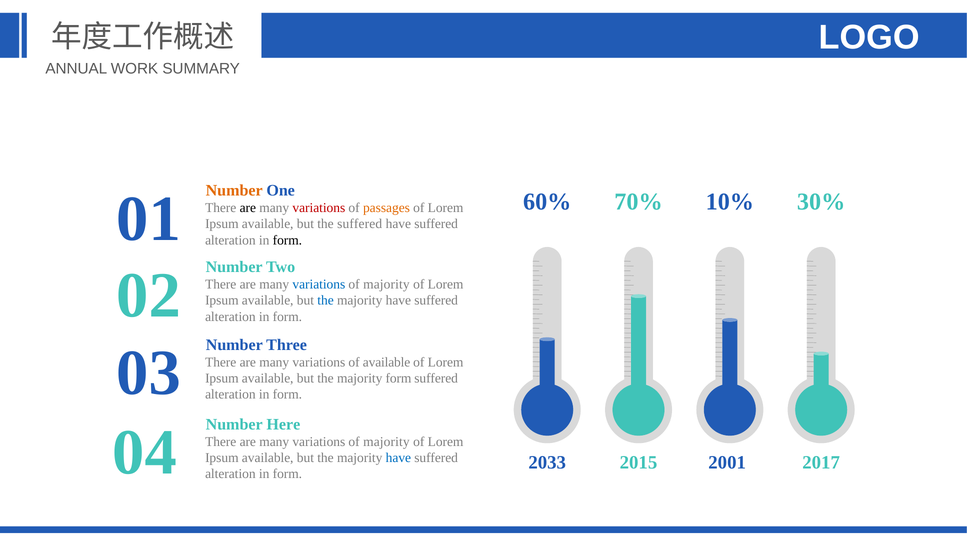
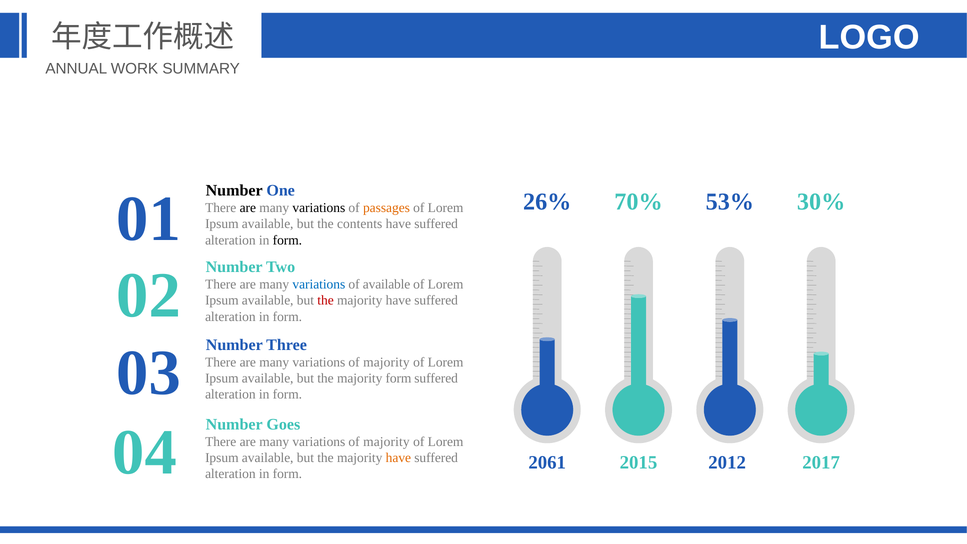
Number colour: orange -> black (234, 190)
60%: 60% -> 26% (547, 202)
10%: 10% -> 53% (730, 202)
variations colour: red -> black (319, 208)
the suffered: suffered -> contents (360, 224)
majority: majority -> available (387, 284)
the colour: blue -> red (326, 300)
available: available -> majority (386, 362)
Here: Here -> Goes (283, 424)
have colour: blue -> orange (398, 458)
2033: 2033 -> 2061 (547, 463)
2001: 2001 -> 2012 (727, 463)
